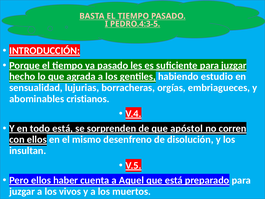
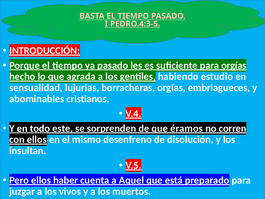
suficiente para juzgar: juzgar -> orgías (234, 65)
está: está -> este (63, 128)
apóstol: apóstol -> éramos (187, 128)
